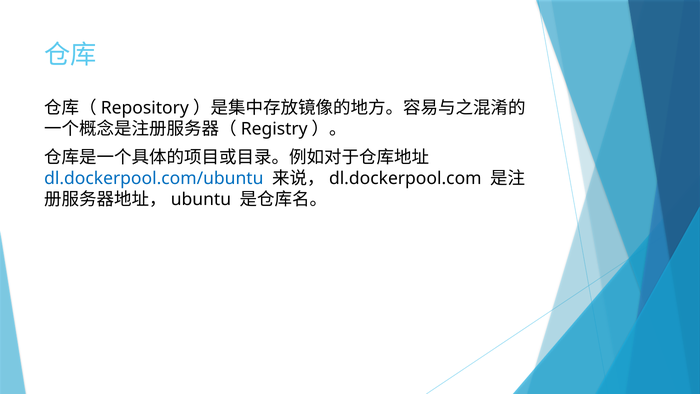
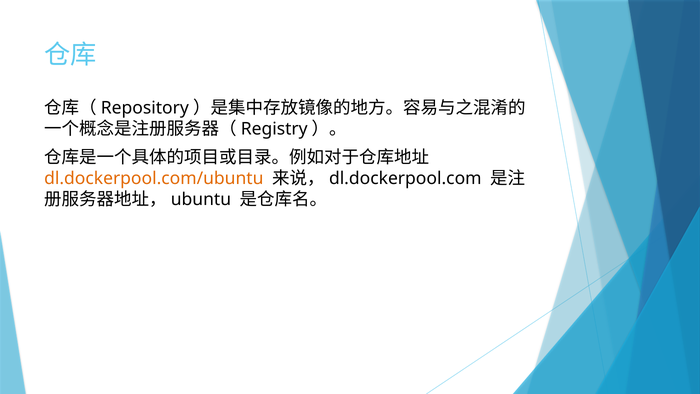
dl.dockerpool.com/ubuntu colour: blue -> orange (154, 178)
